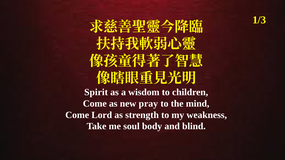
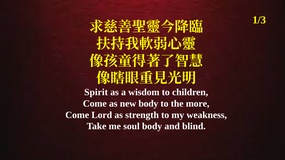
new pray: pray -> body (148, 104)
mind: mind -> more (198, 104)
